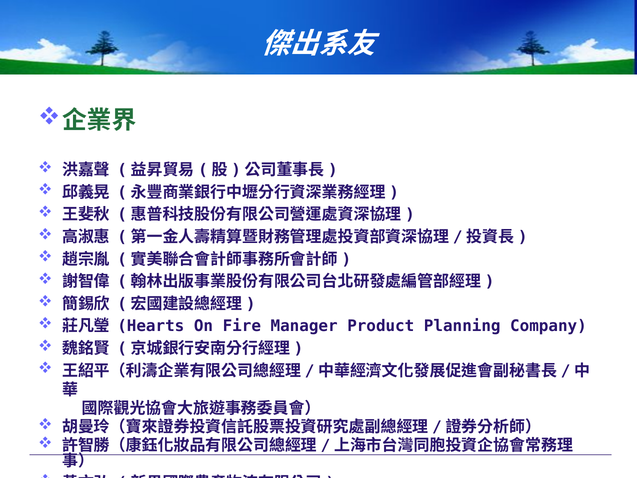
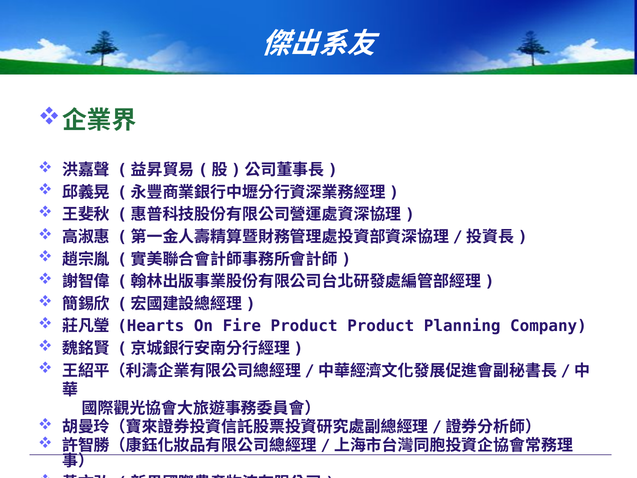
Fire Manager: Manager -> Product (304, 326)
